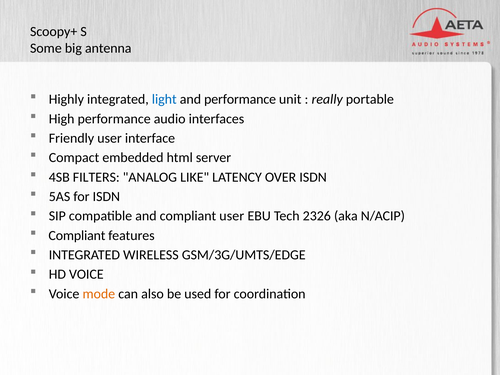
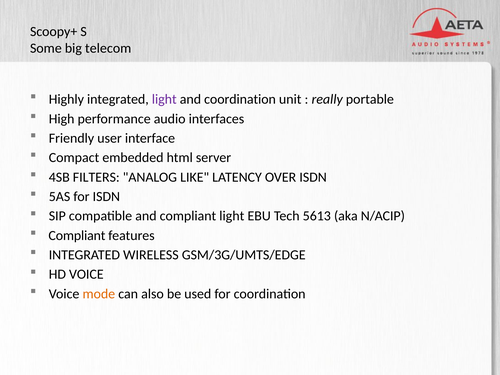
antenna: antenna -> telecom (108, 48)
light colour: blue -> purple (164, 99)
and performance: performance -> coordination (240, 99)
compliant user: user -> light (232, 216)
2326: 2326 -> 5613 (317, 216)
